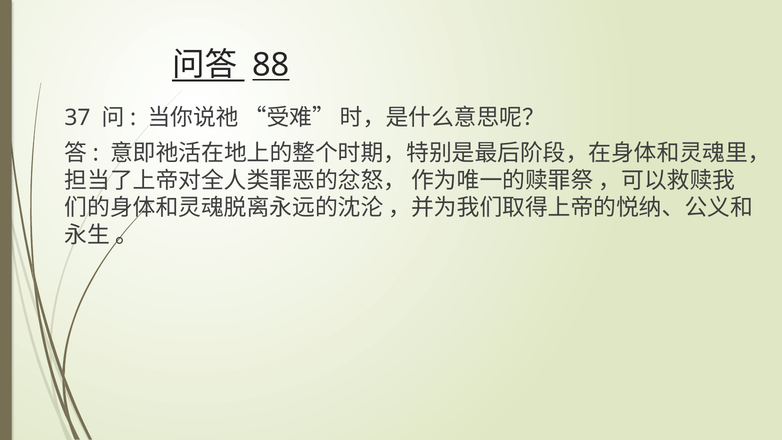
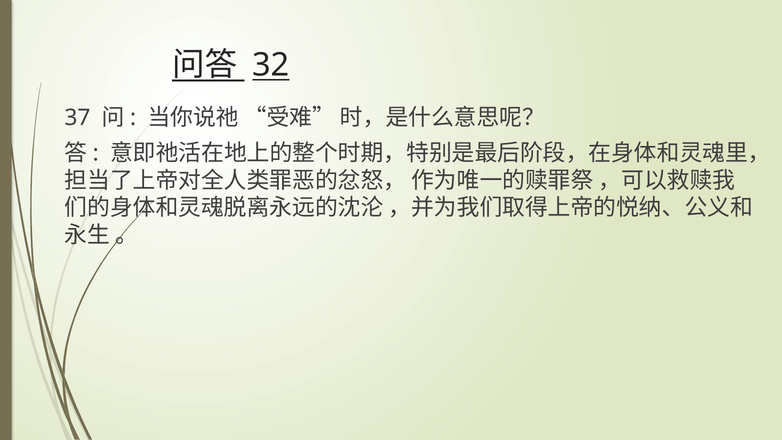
88: 88 -> 32 (271, 65)
